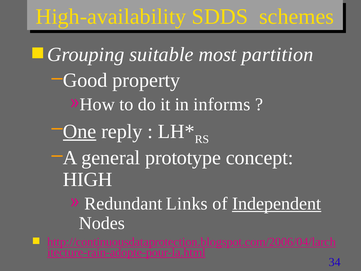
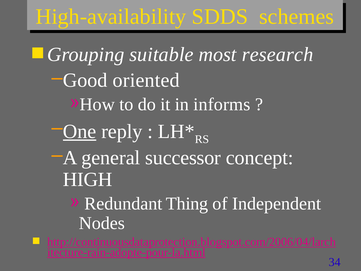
partition: partition -> research (278, 55)
property: property -> oriented (146, 80)
prototype: prototype -> successor (183, 158)
Links: Links -> Thing (187, 204)
Independent underline: present -> none (277, 204)
